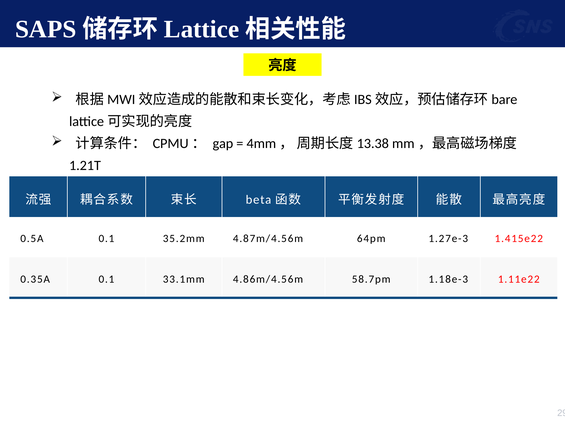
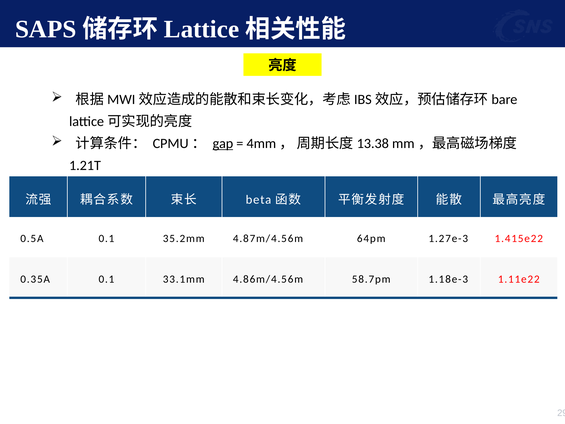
gap underline: none -> present (223, 144)
